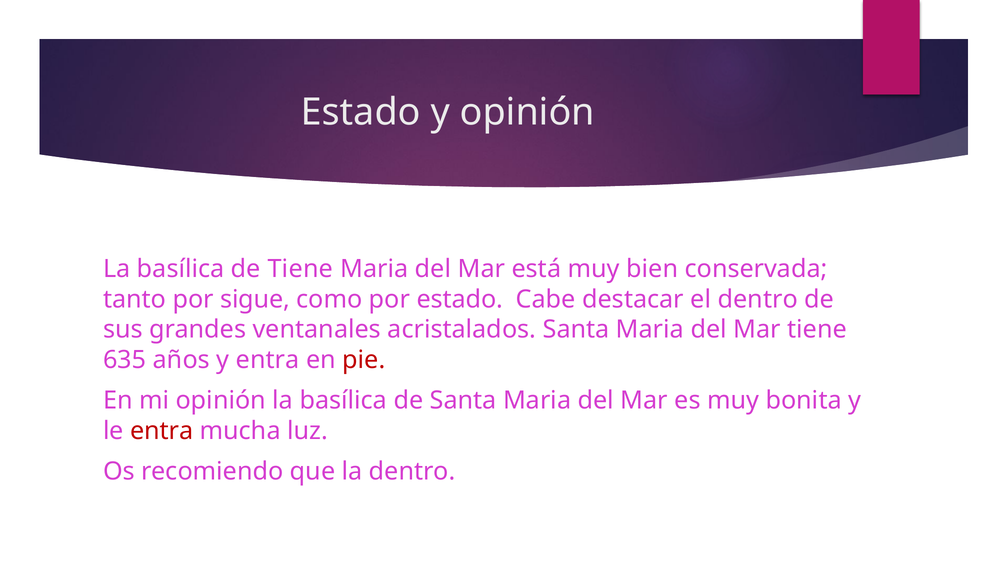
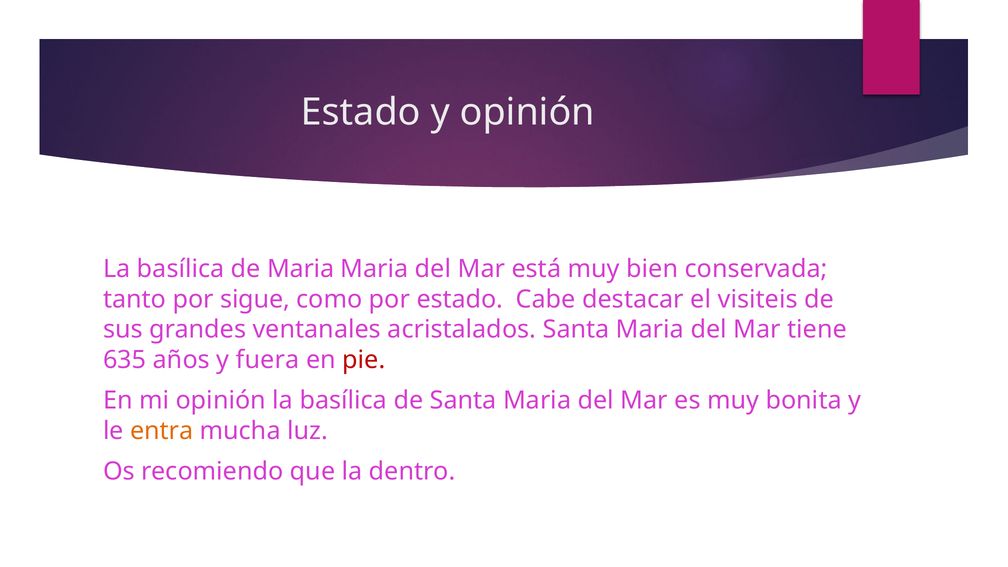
de Tiene: Tiene -> Maria (301, 269)
el dentro: dentro -> visiteis (758, 299)
y entra: entra -> fuera (268, 360)
entra colour: red -> orange (162, 431)
